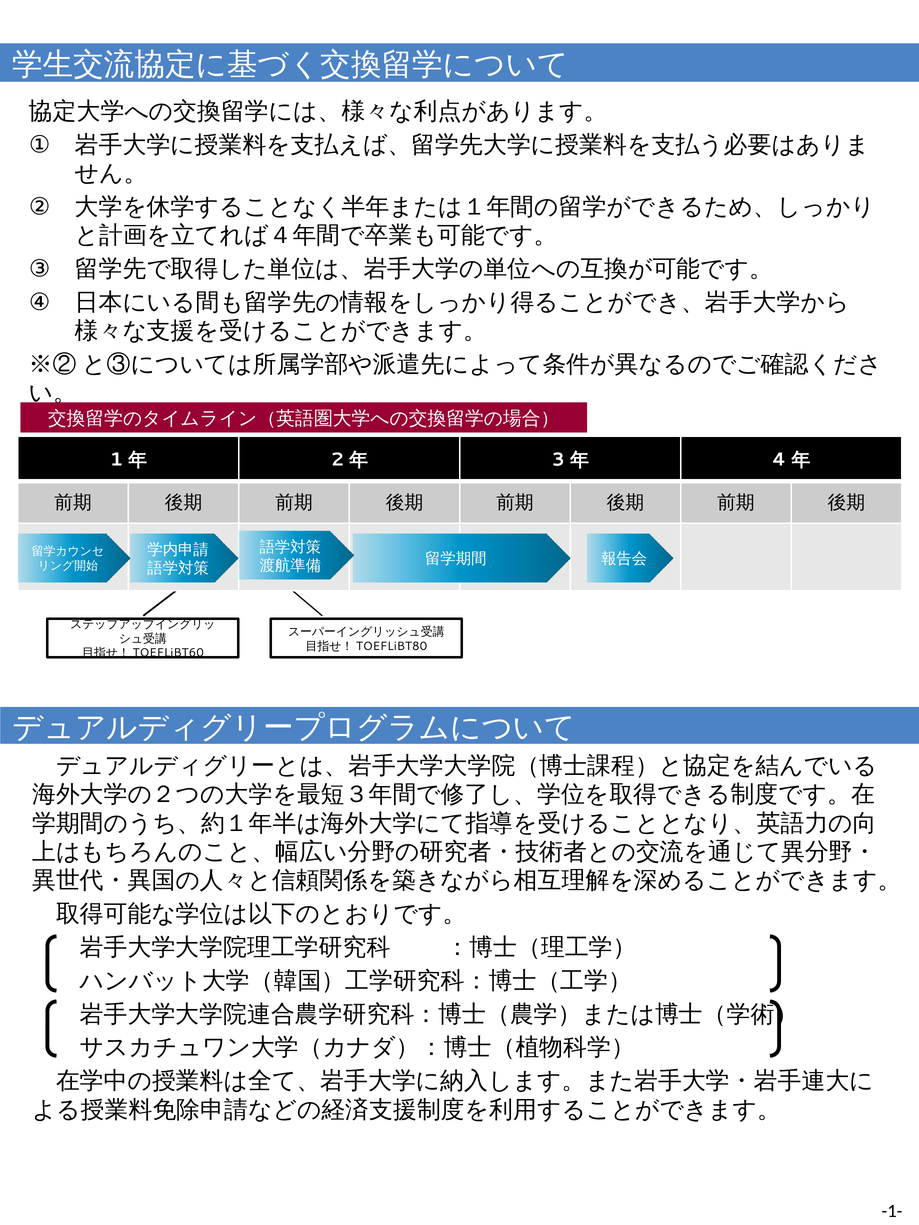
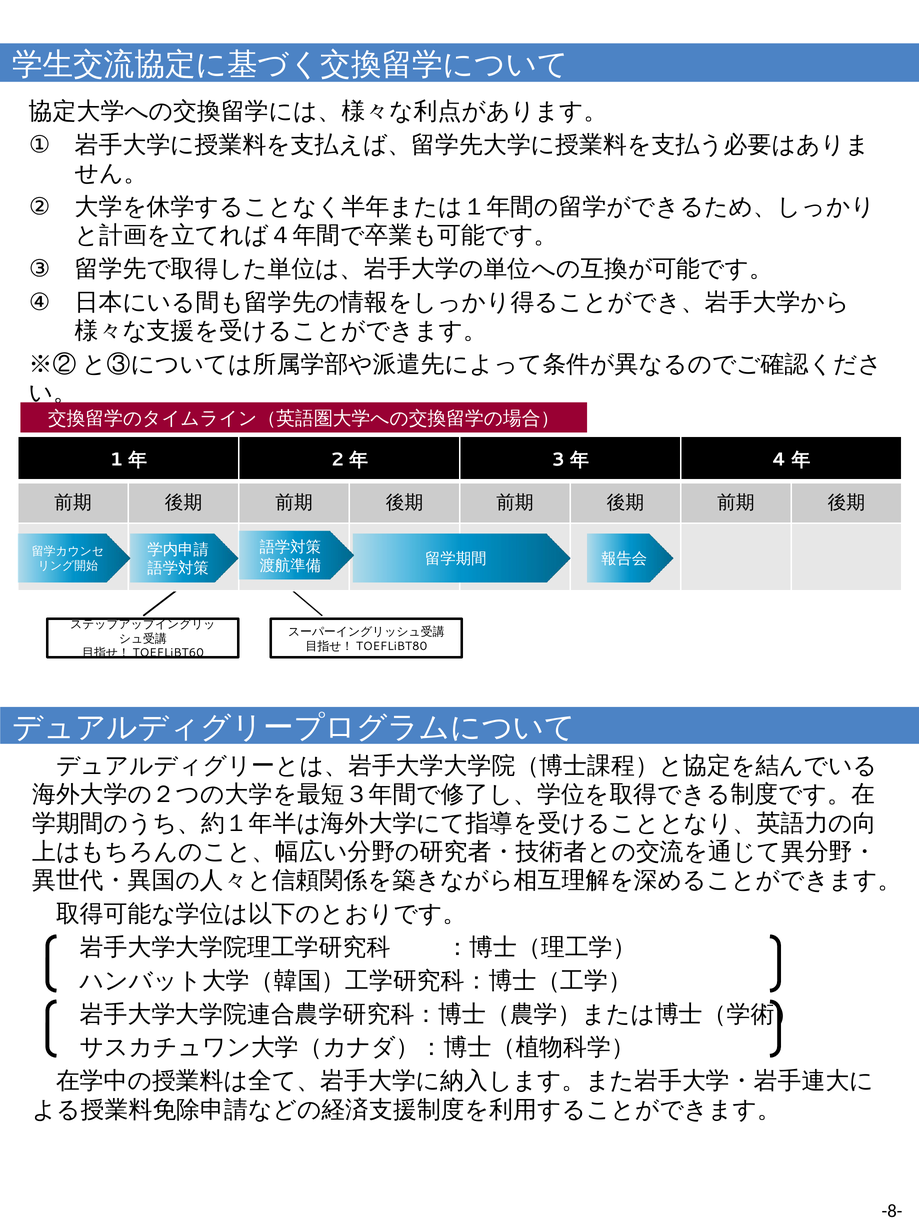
-1-: -1- -> -8- (892, 1211)
